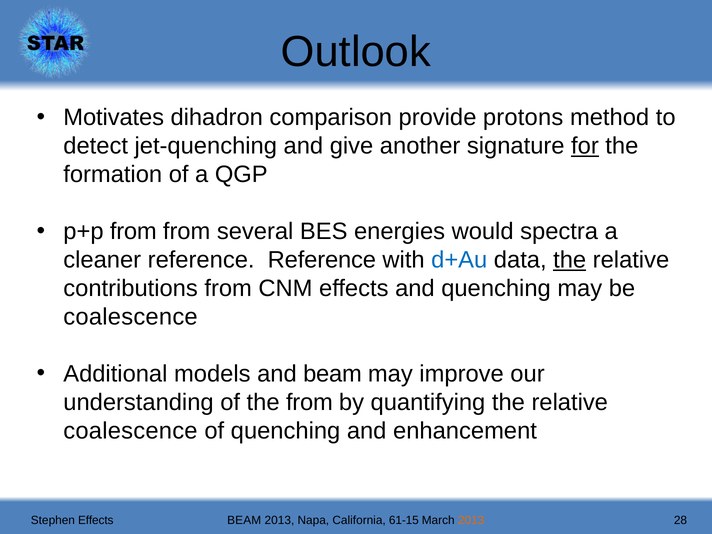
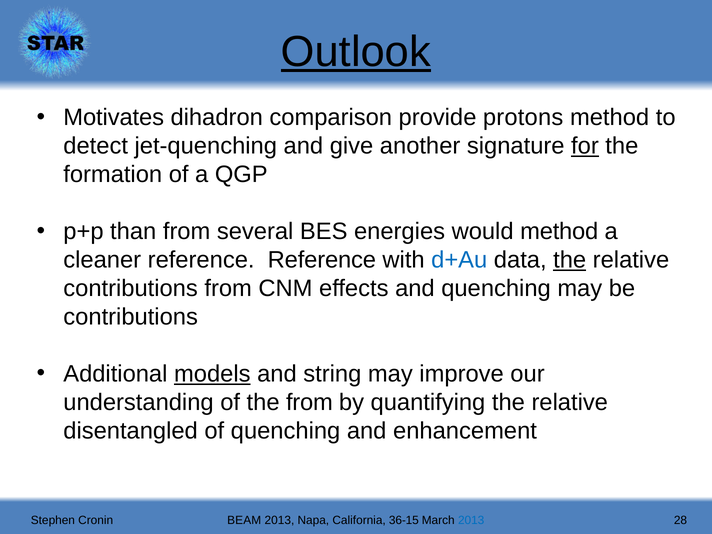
Outlook underline: none -> present (356, 52)
p+p from: from -> than (133, 232)
would spectra: spectra -> method (559, 232)
coalescence: coalescence -> contributions (131, 317)
models underline: none -> present (212, 374)
and beam: beam -> string (332, 374)
coalescence: coalescence -> disentangled (131, 431)
Stephen Effects: Effects -> Cronin (96, 521)
61-15: 61-15 -> 36-15 (404, 521)
2013 colour: orange -> blue (471, 521)
